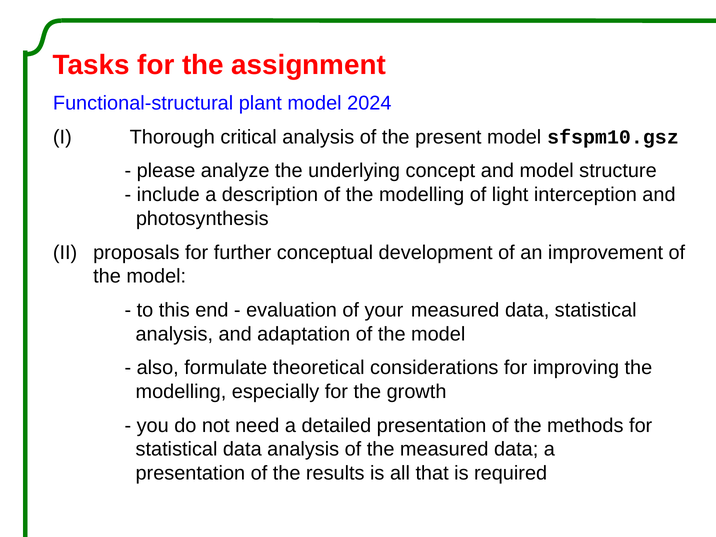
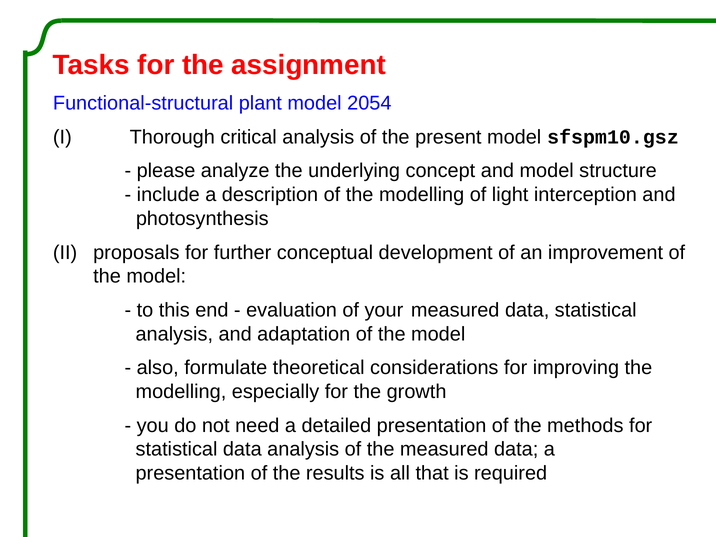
2024: 2024 -> 2054 (369, 103)
